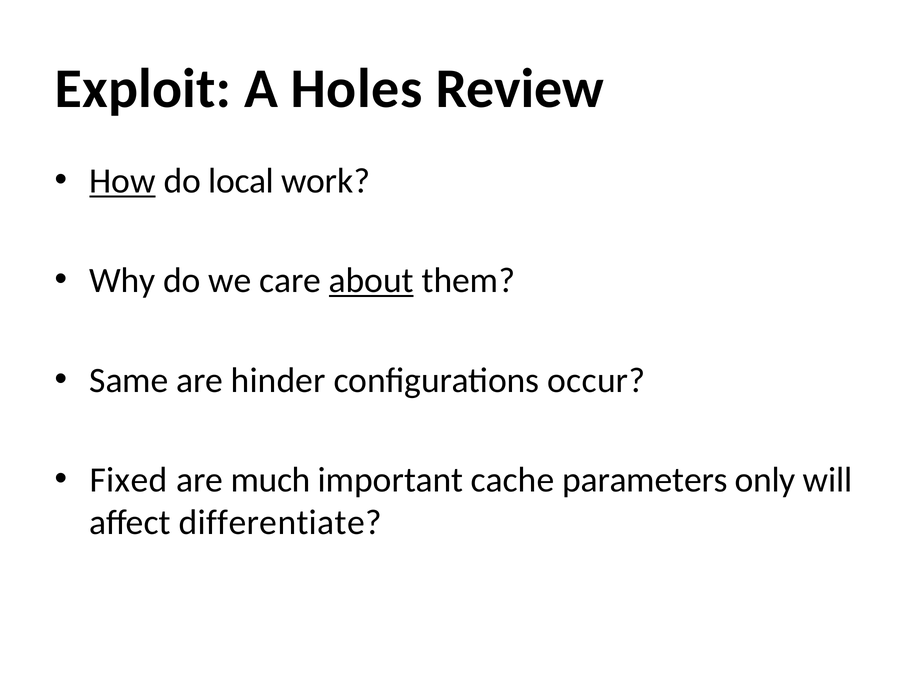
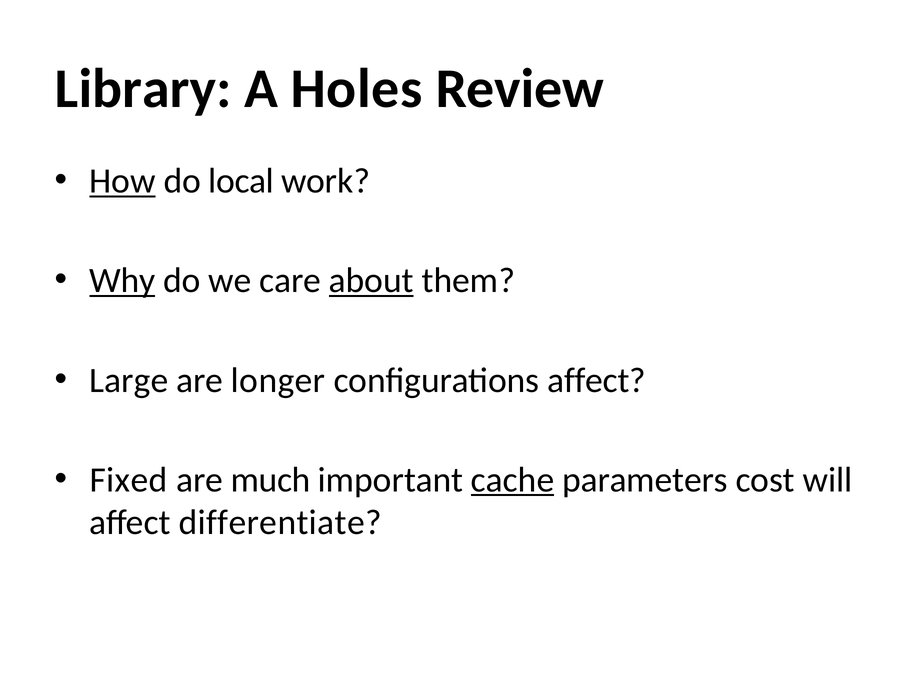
Exploit: Exploit -> Library (143, 89)
Why underline: none -> present (122, 281)
Same: Same -> Large (129, 380)
hinder: hinder -> longer (278, 380)
configurations occur: occur -> affect (597, 380)
cache underline: none -> present (513, 480)
only: only -> cost (765, 480)
